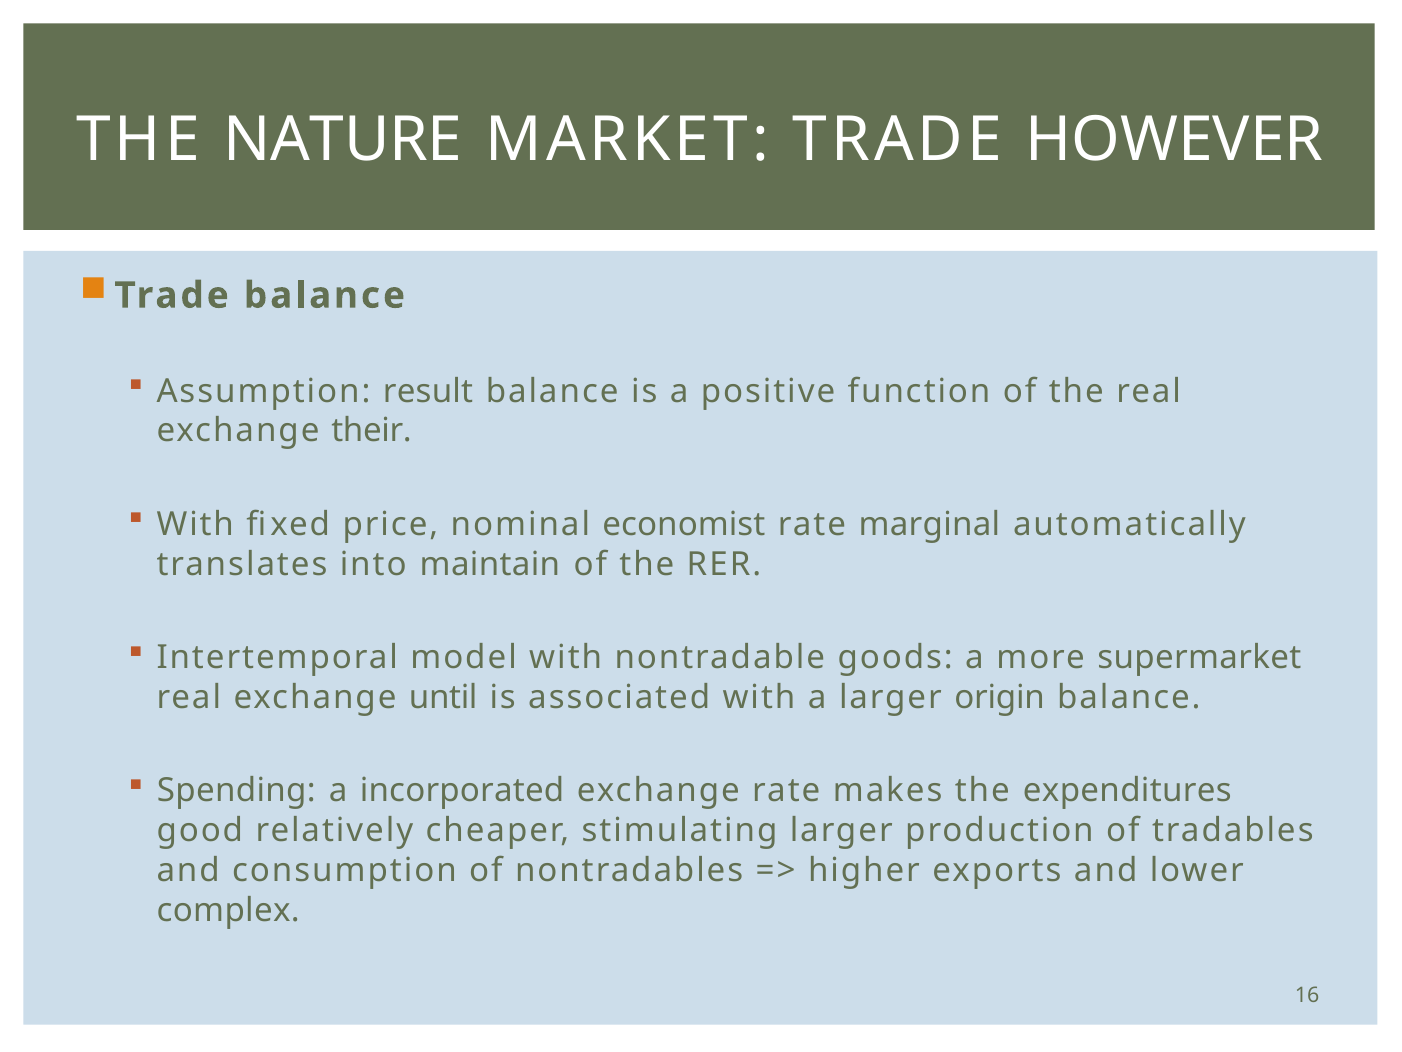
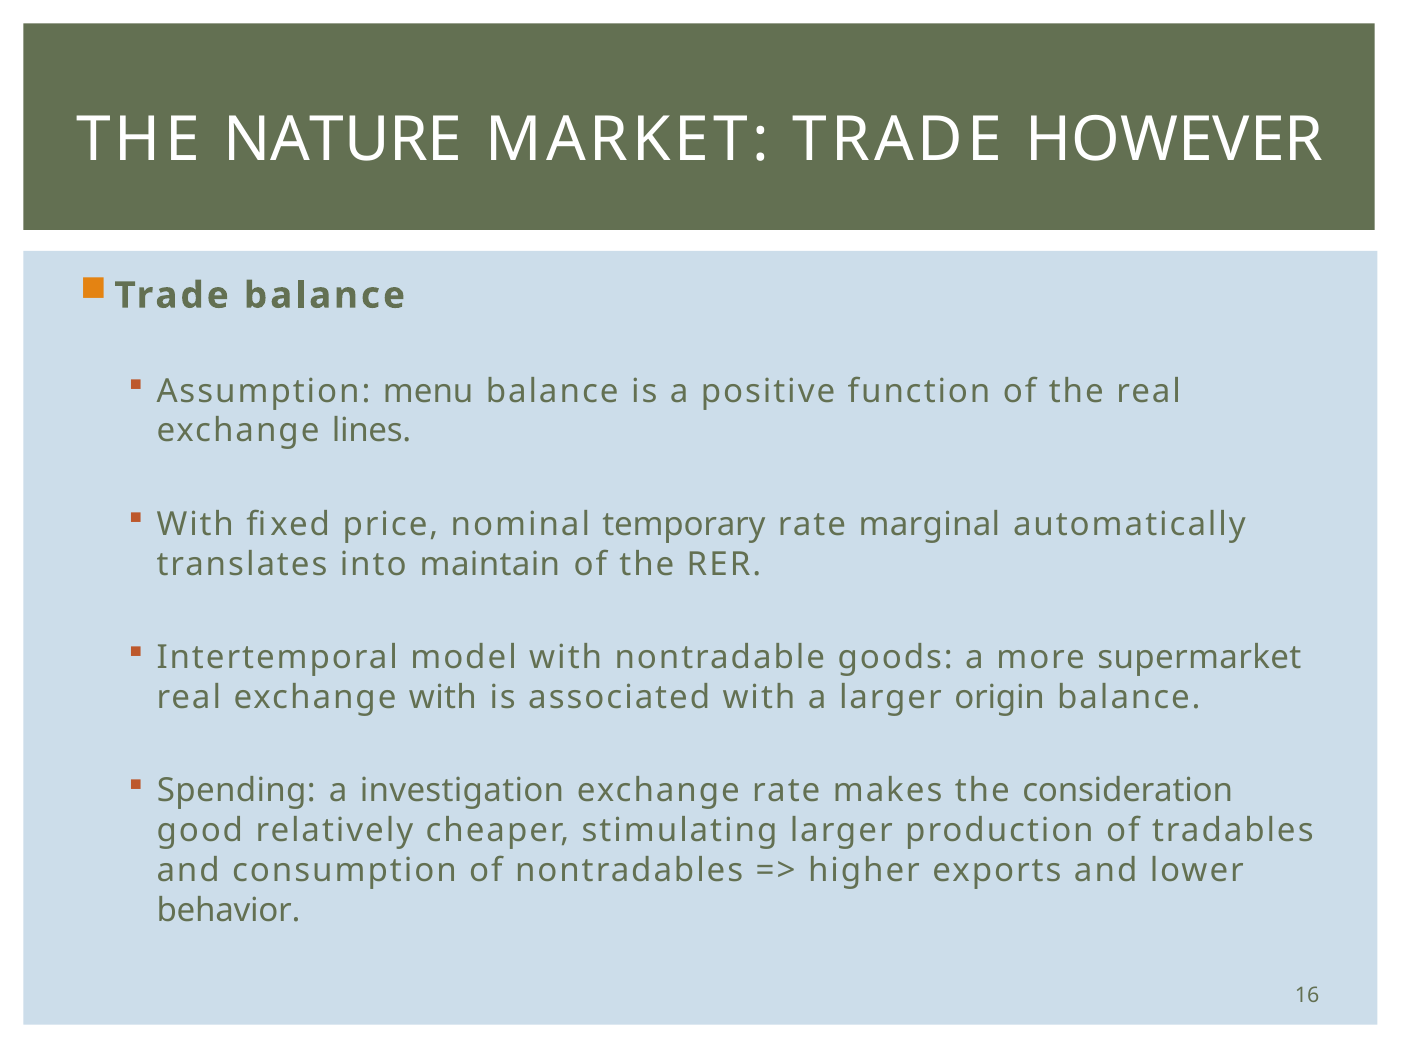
result: result -> menu (428, 391)
their: their -> lines (372, 431)
economist: economist -> temporary (684, 524)
exchange until: until -> with (443, 697)
incorporated: incorporated -> investigation (462, 791)
expenditures: expenditures -> consideration (1128, 791)
complex: complex -> behavior (229, 910)
